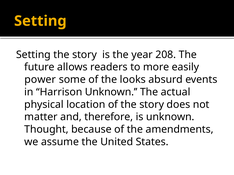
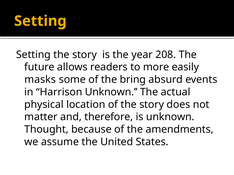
power: power -> masks (40, 80)
looks: looks -> bring (133, 80)
